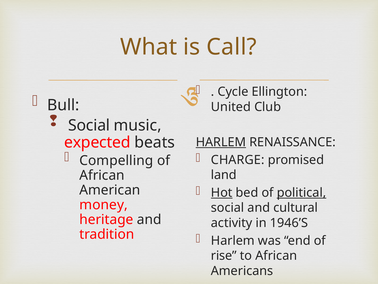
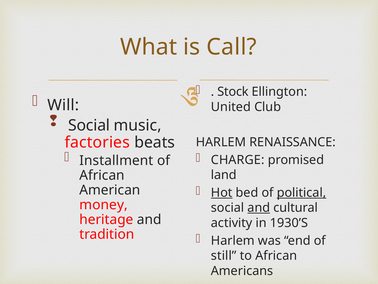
Cycle: Cycle -> Stock (233, 92)
Bull: Bull -> Will (63, 105)
expected: expected -> factories (97, 142)
HARLEM underline: present -> none (221, 142)
Compelling: Compelling -> Installment (116, 160)
and underline: none -> present (259, 207)
1946’S: 1946’S -> 1930’S (289, 223)
rise: rise -> still (224, 255)
